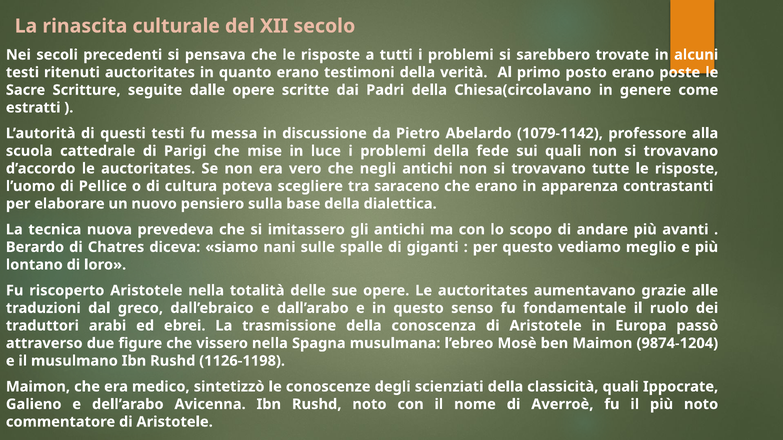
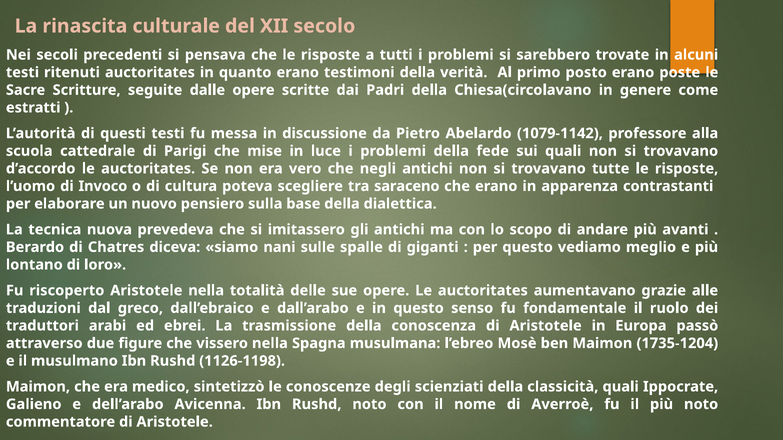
Pellice: Pellice -> Invoco (103, 186)
9874-1204: 9874-1204 -> 1735-1204 (677, 344)
